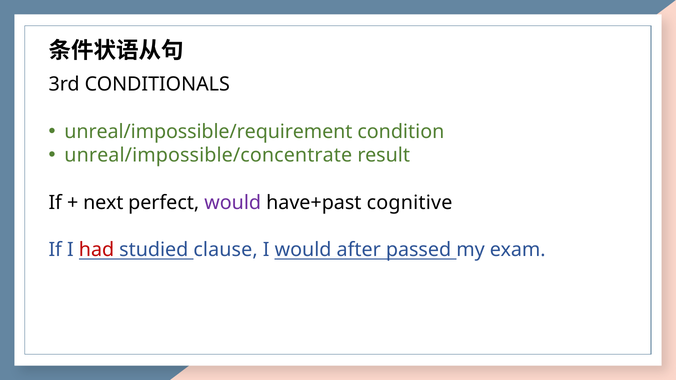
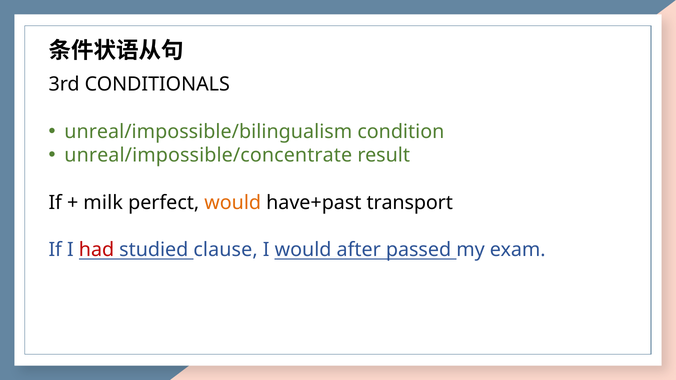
unreal/impossible/requirement: unreal/impossible/requirement -> unreal/impossible/bilingualism (208, 132)
next: next -> milk (103, 203)
would colour: purple -> orange (233, 203)
cognitive: cognitive -> transport (410, 203)
